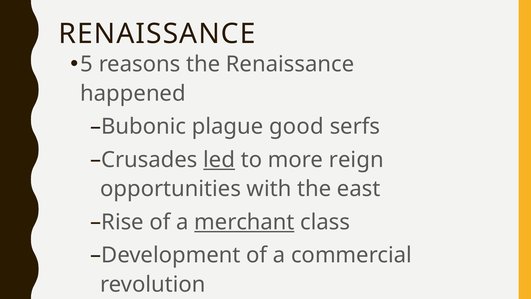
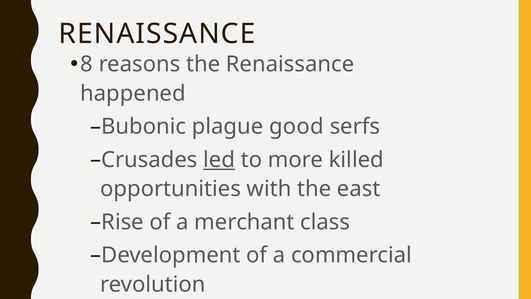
5: 5 -> 8 (87, 64)
reign: reign -> killed (356, 160)
merchant underline: present -> none (244, 222)
